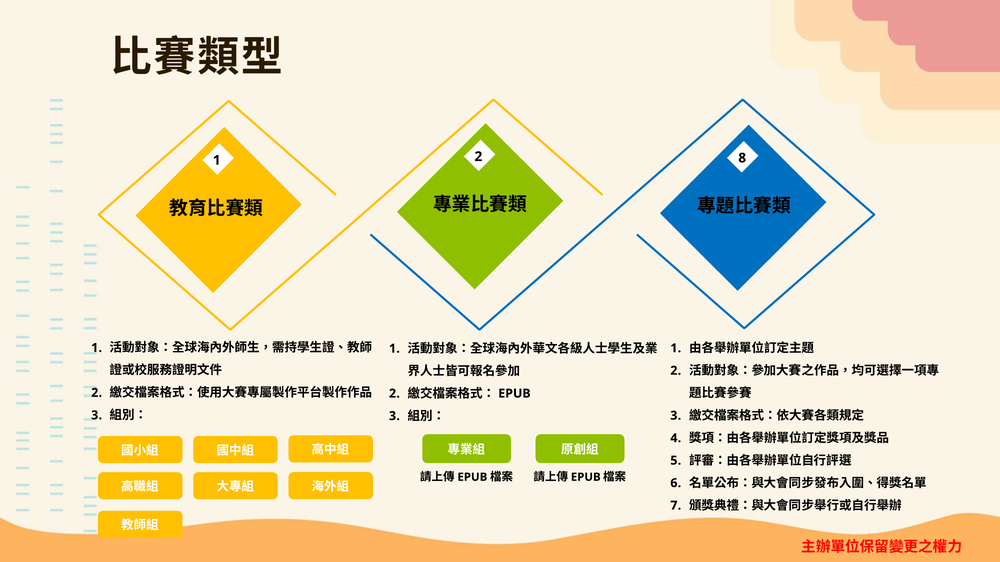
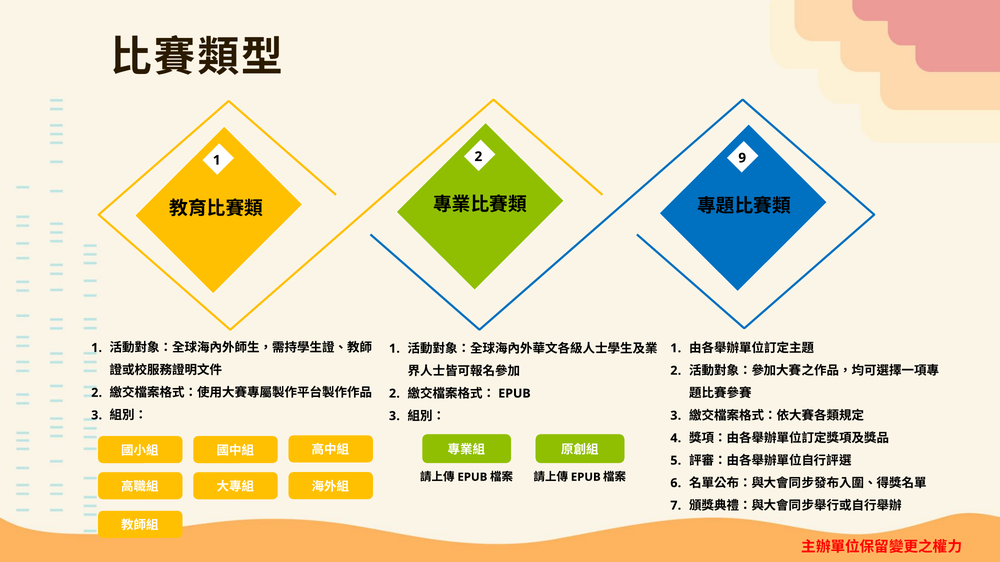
8: 8 -> 9 (742, 158)
